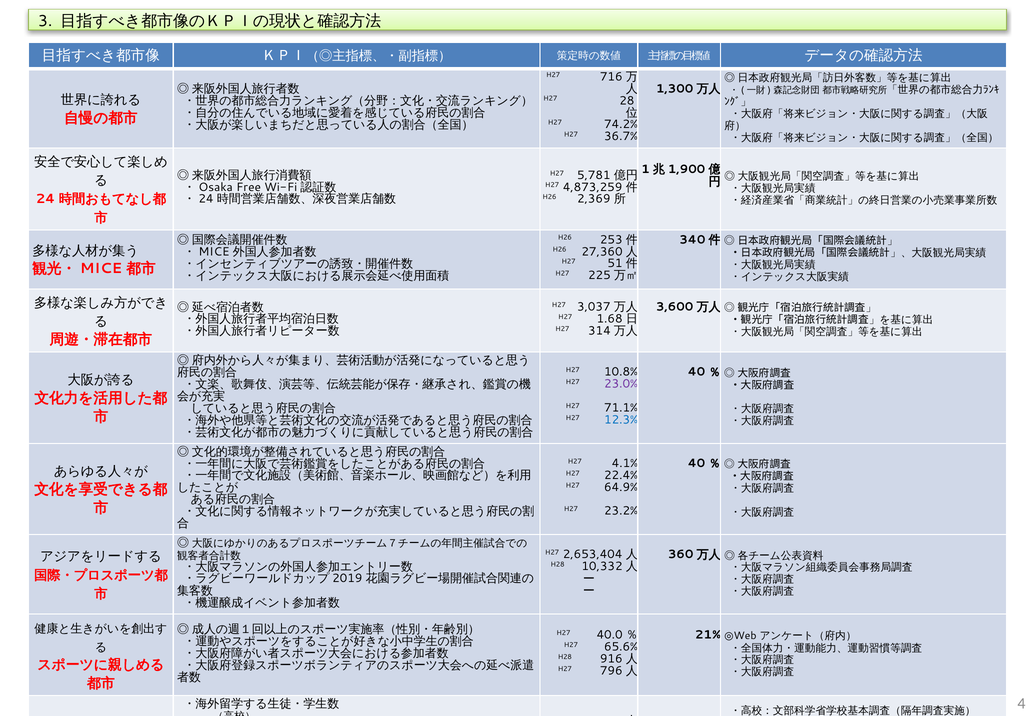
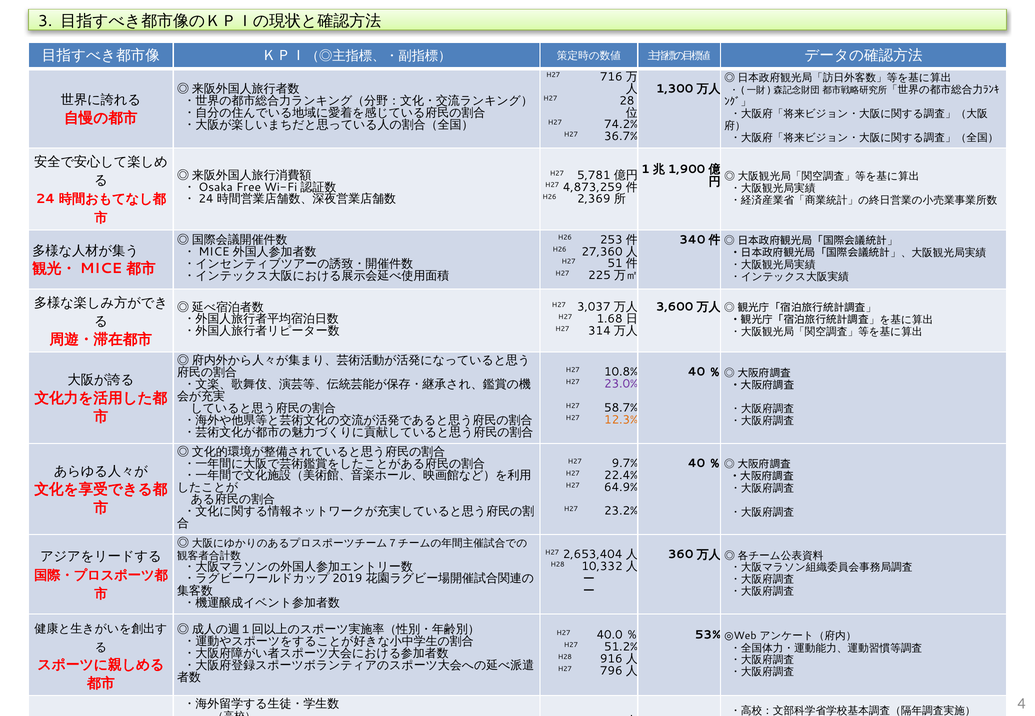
71.1%: 71.1% -> 58.7% (621, 408)
12.3% colour: blue -> orange (621, 420)
4.1%: 4.1% -> 9.7% (625, 464)
21%: 21% -> 53% (708, 635)
65.6%: 65.6% -> 51.2% (621, 647)
